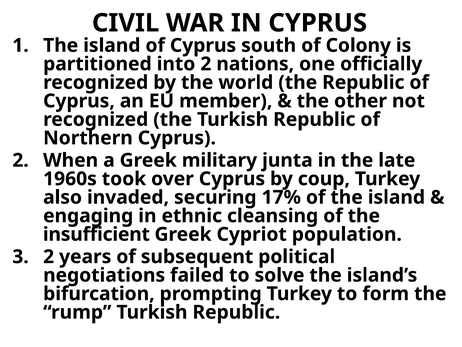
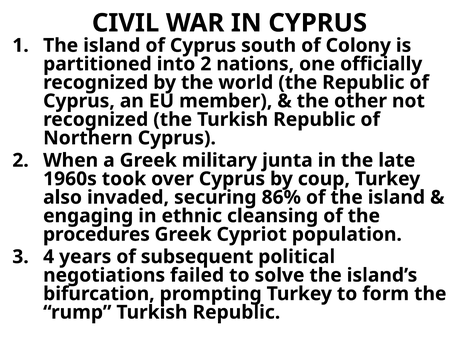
17%: 17% -> 86% (281, 197)
insufficient: insufficient -> procedures (96, 234)
2: 2 -> 4 (49, 256)
